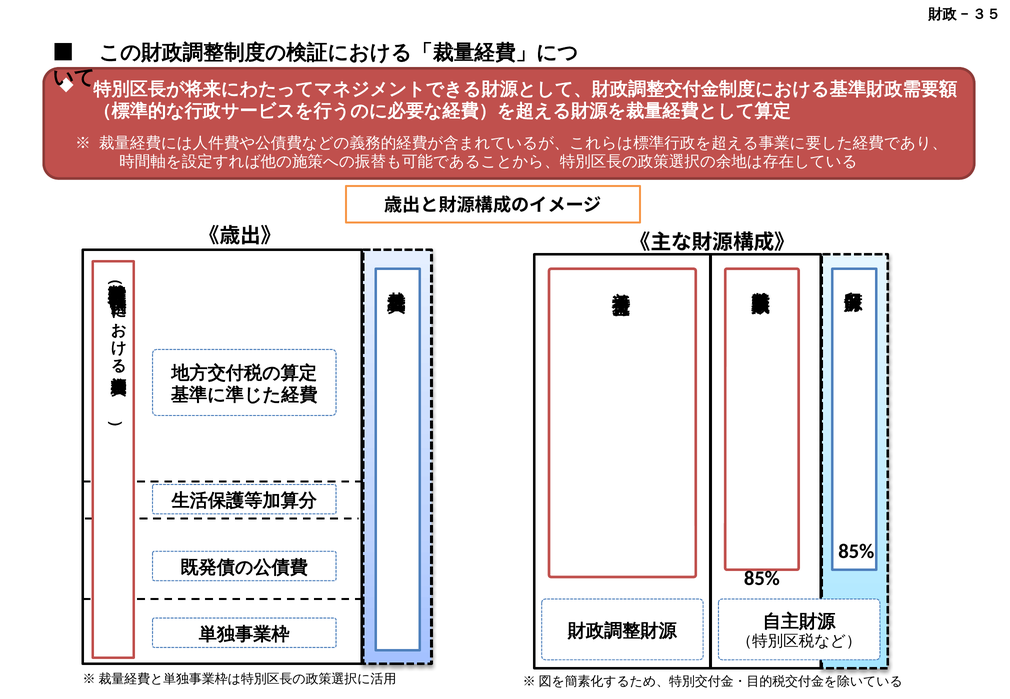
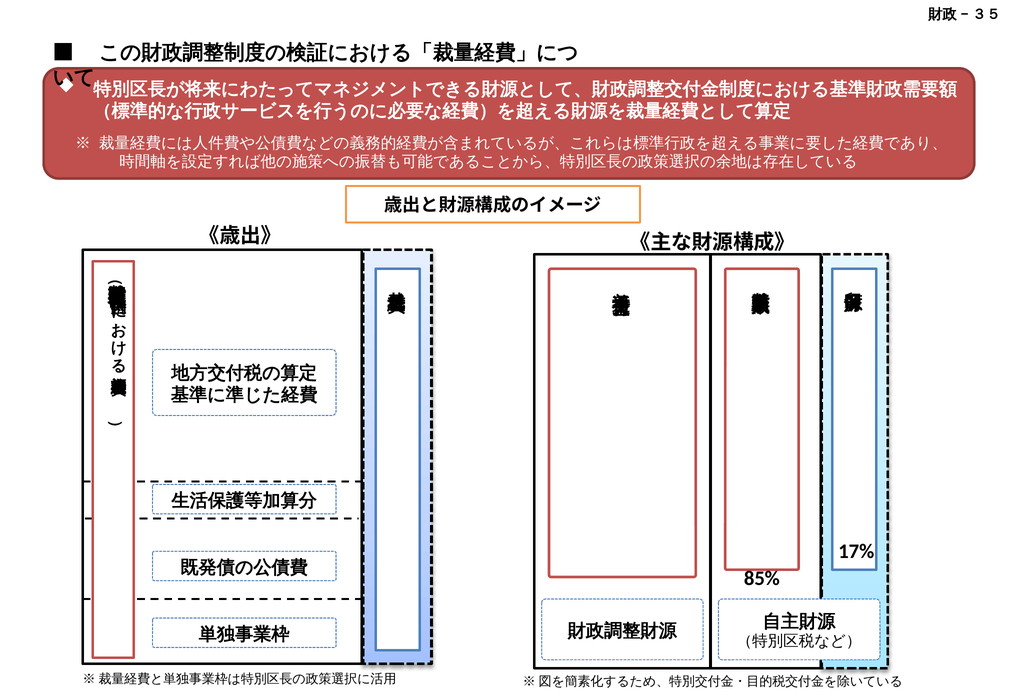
85%: 85% -> 17% (856, 552)
